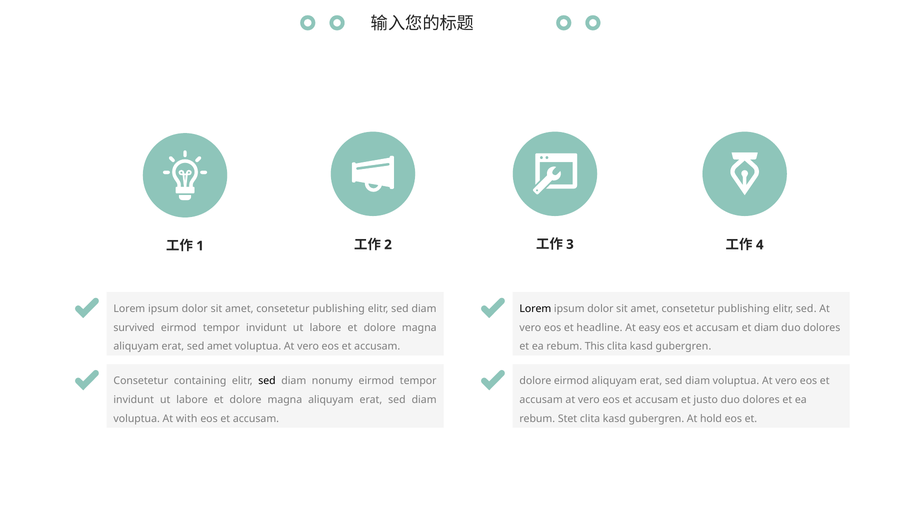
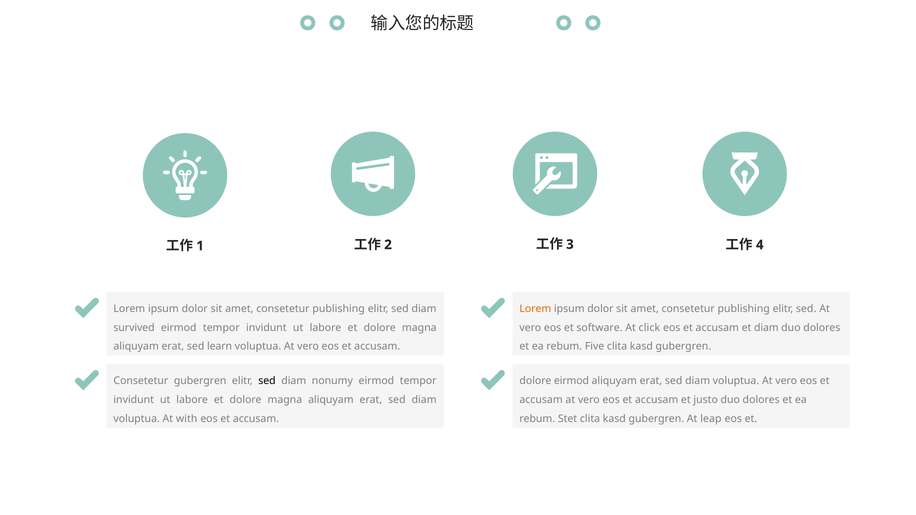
Lorem colour: black -> orange (535, 309)
headline: headline -> software (600, 328)
easy: easy -> click (649, 328)
sed amet: amet -> learn (220, 347)
This: This -> Five (595, 347)
Consetetur containing: containing -> gubergren (200, 381)
hold: hold -> leap (711, 419)
